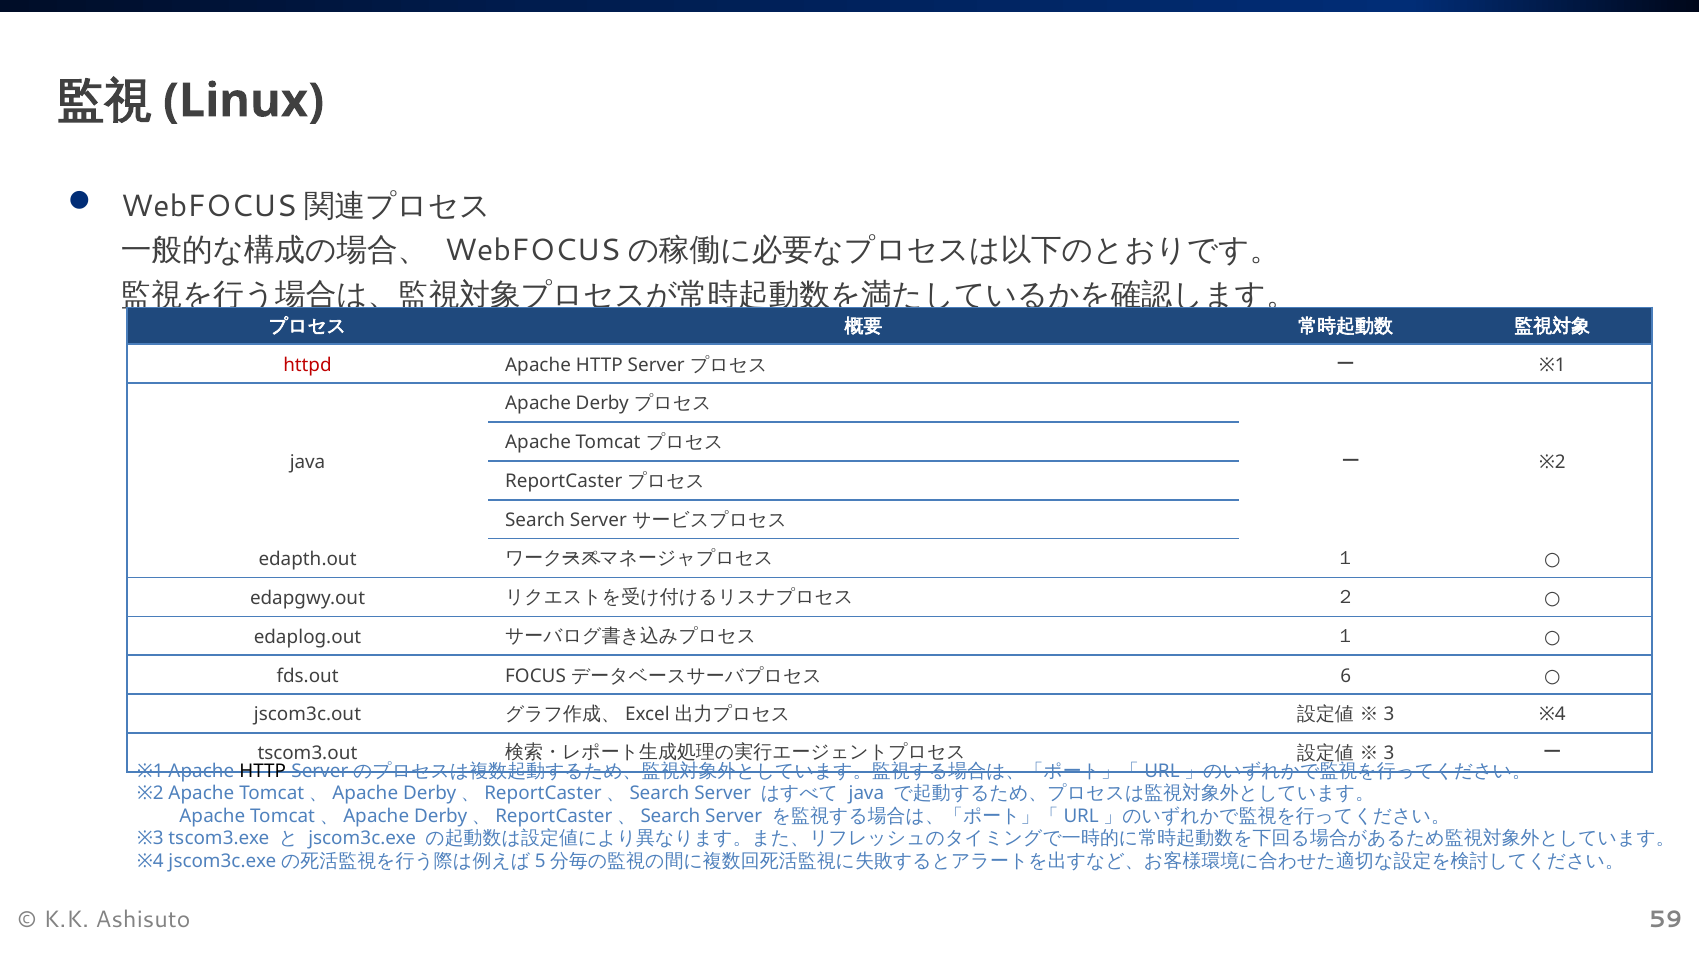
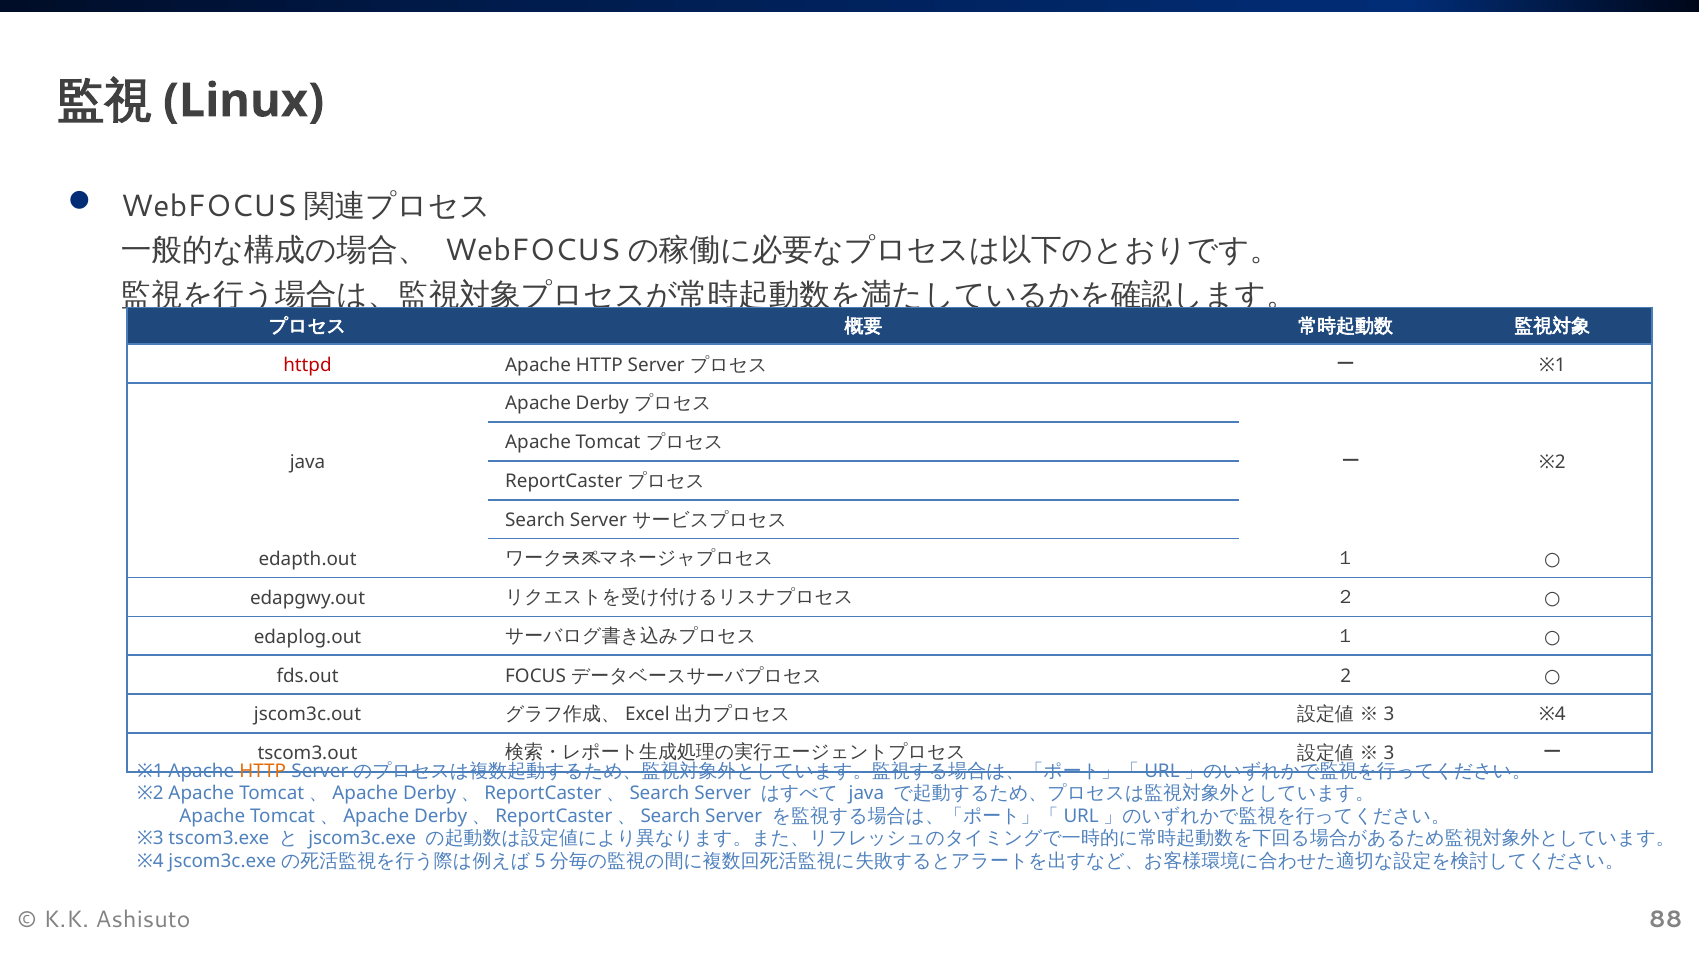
6: 6 -> 2 (1346, 676)
HTTP colour: black -> orange (263, 771)
59: 59 -> 88 (1666, 919)
